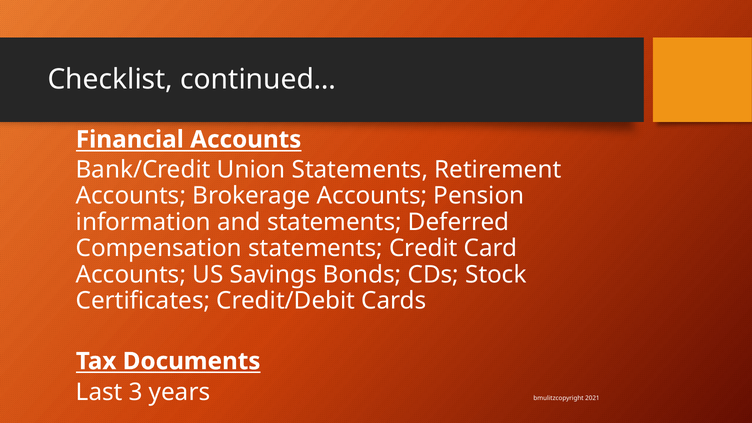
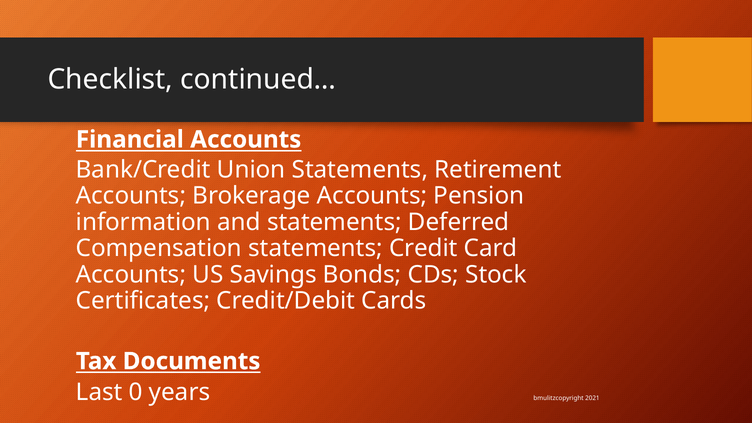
3: 3 -> 0 (136, 392)
